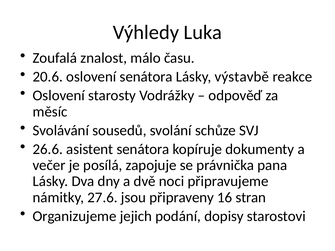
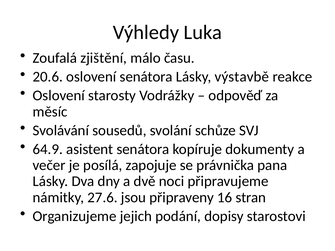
znalost: znalost -> zjištění (104, 58)
26.6: 26.6 -> 64.9 (48, 149)
